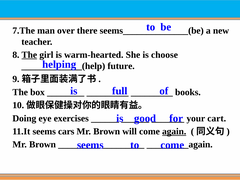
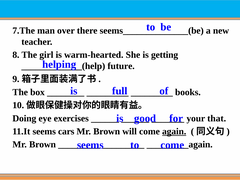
The underline: present -> none (29, 55)
choose: choose -> getting (165, 55)
cart: cart -> that (217, 118)
